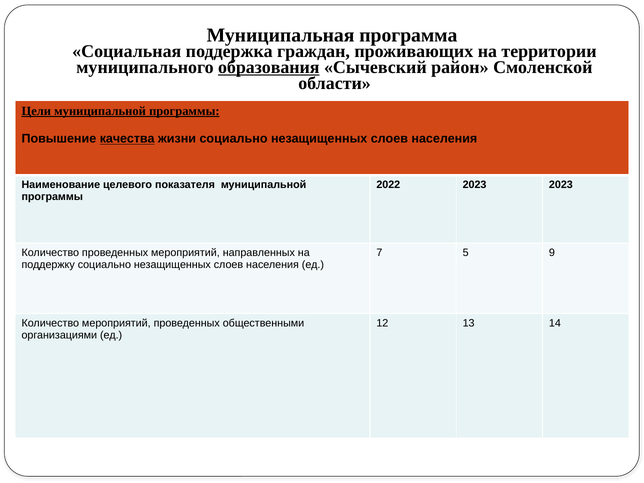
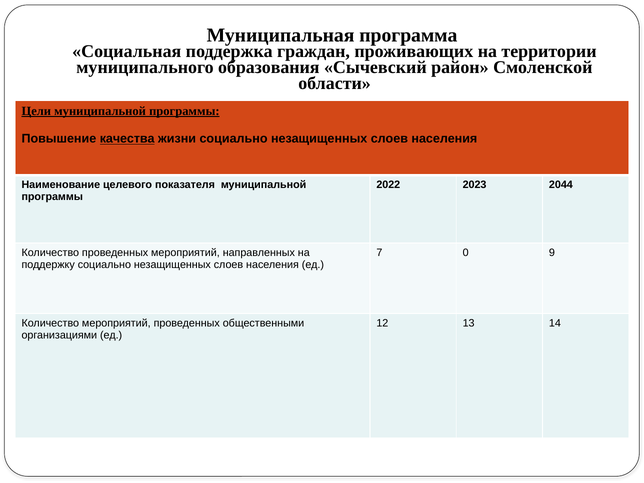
образования underline: present -> none (269, 67)
2023 2023: 2023 -> 2044 (561, 185)
5: 5 -> 0 (466, 253)
